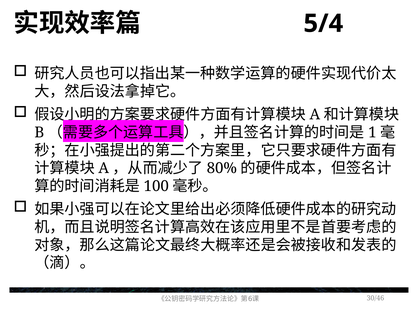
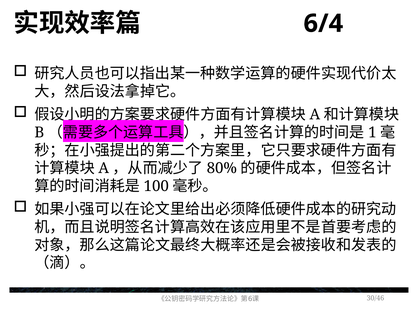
5/4: 5/4 -> 6/4 (323, 23)
